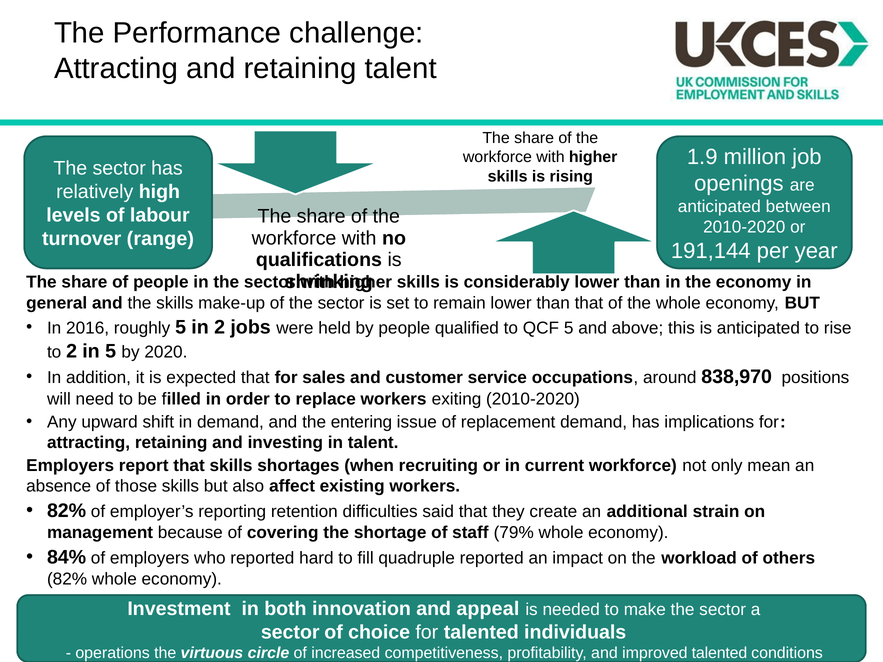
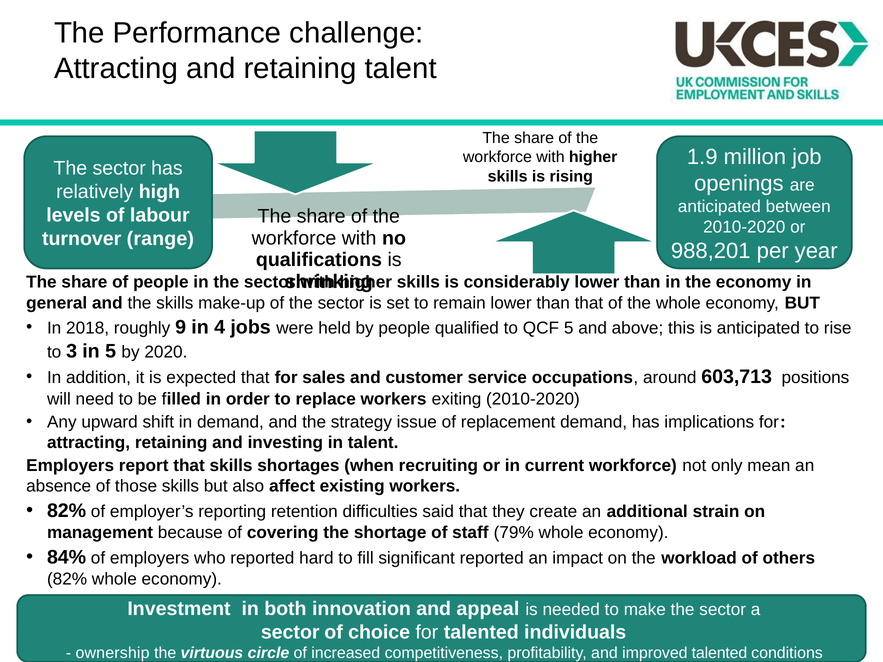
191,144: 191,144 -> 988,201 (711, 251)
2016: 2016 -> 2018 (88, 328)
roughly 5: 5 -> 9 (181, 328)
in 2: 2 -> 4 (220, 328)
to 2: 2 -> 3 (72, 351)
838,970: 838,970 -> 603,713 (737, 377)
entering: entering -> strategy (361, 422)
quadruple: quadruple -> significant (417, 558)
operations: operations -> ownership (113, 653)
